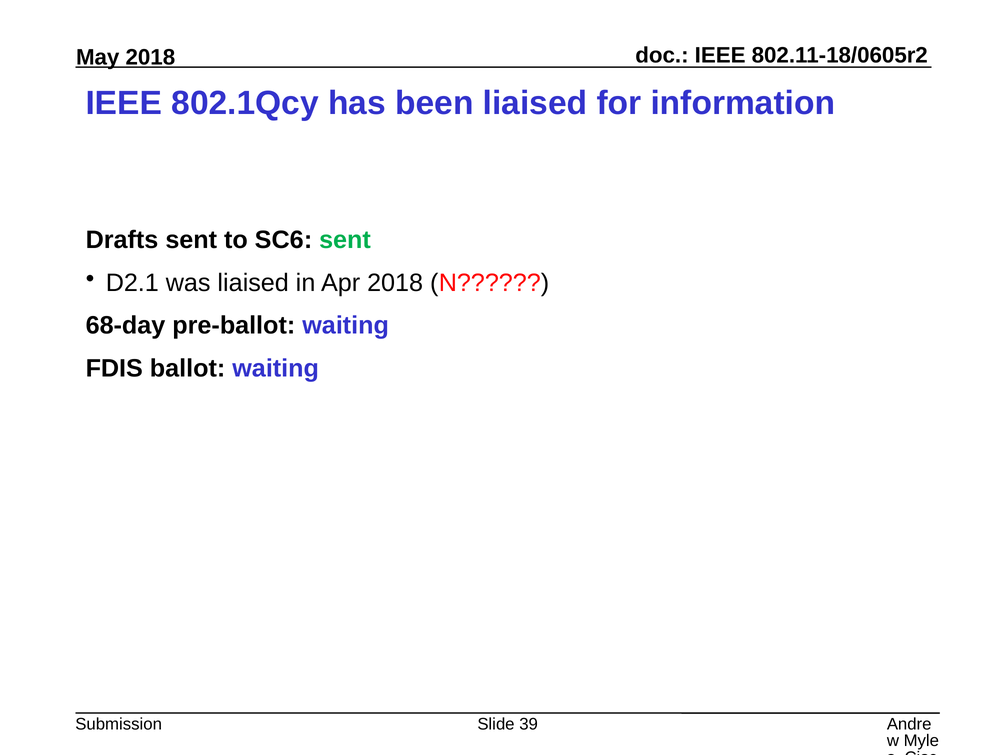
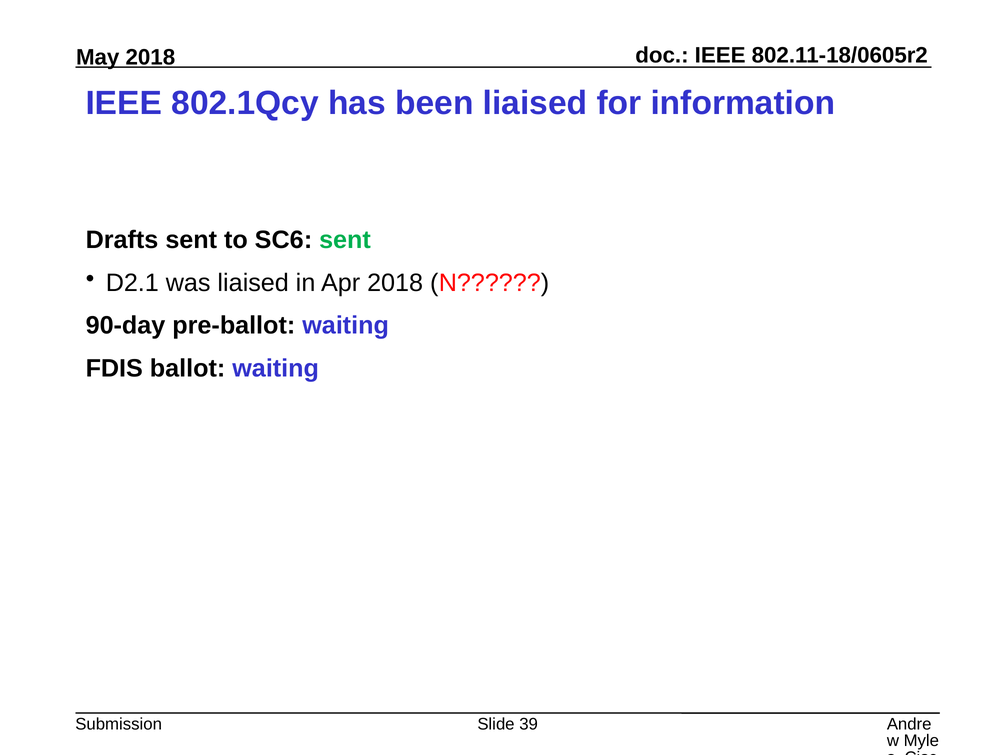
68-day: 68-day -> 90-day (125, 326)
